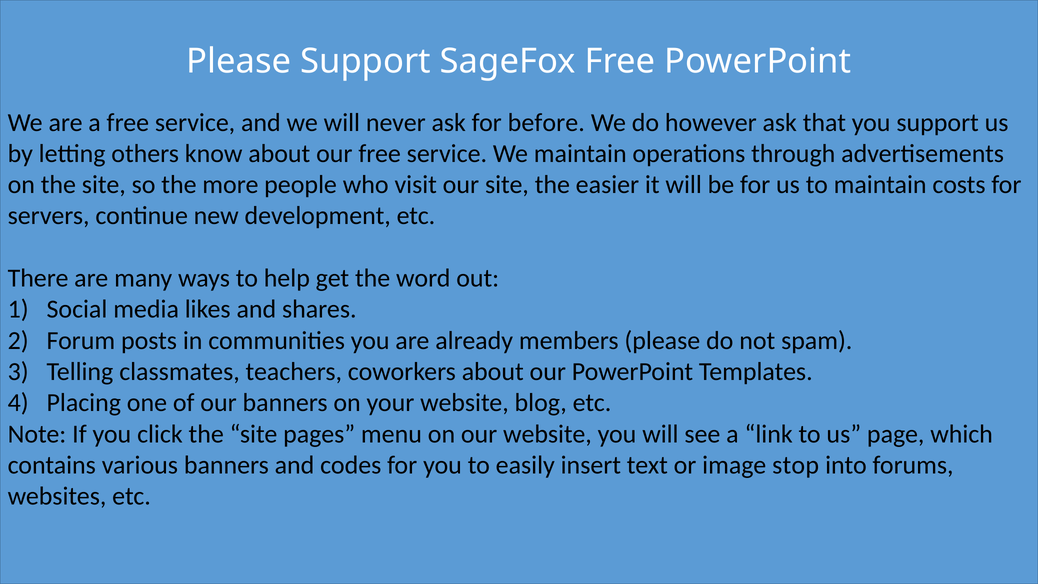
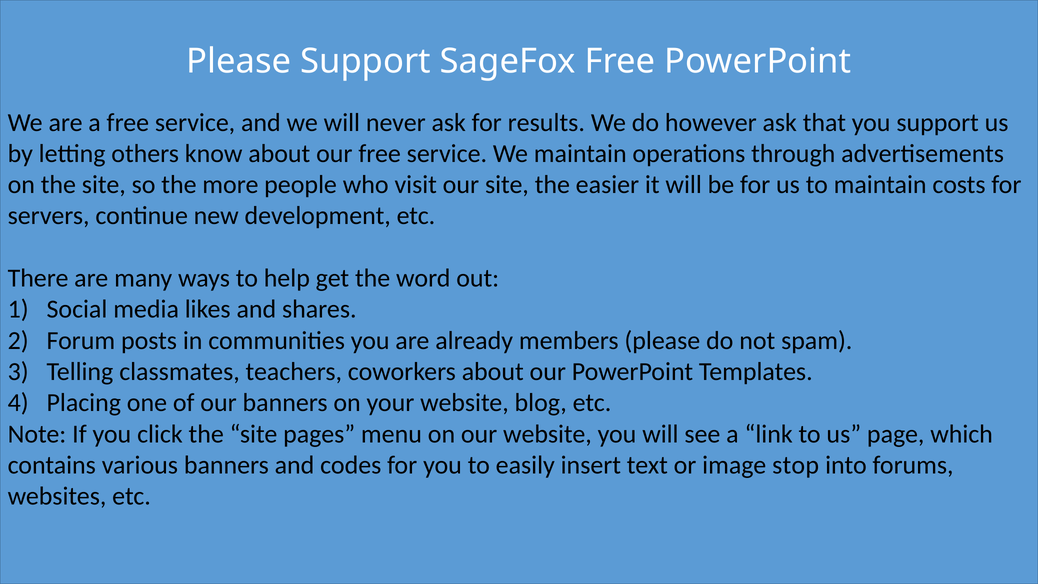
before: before -> results (546, 122)
